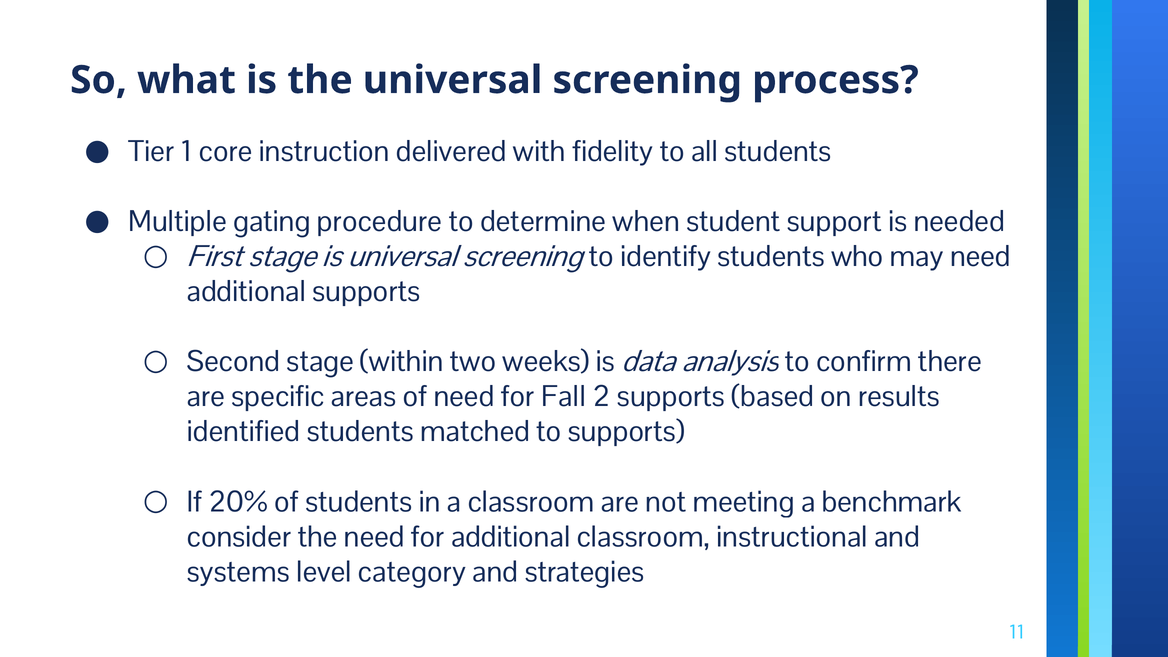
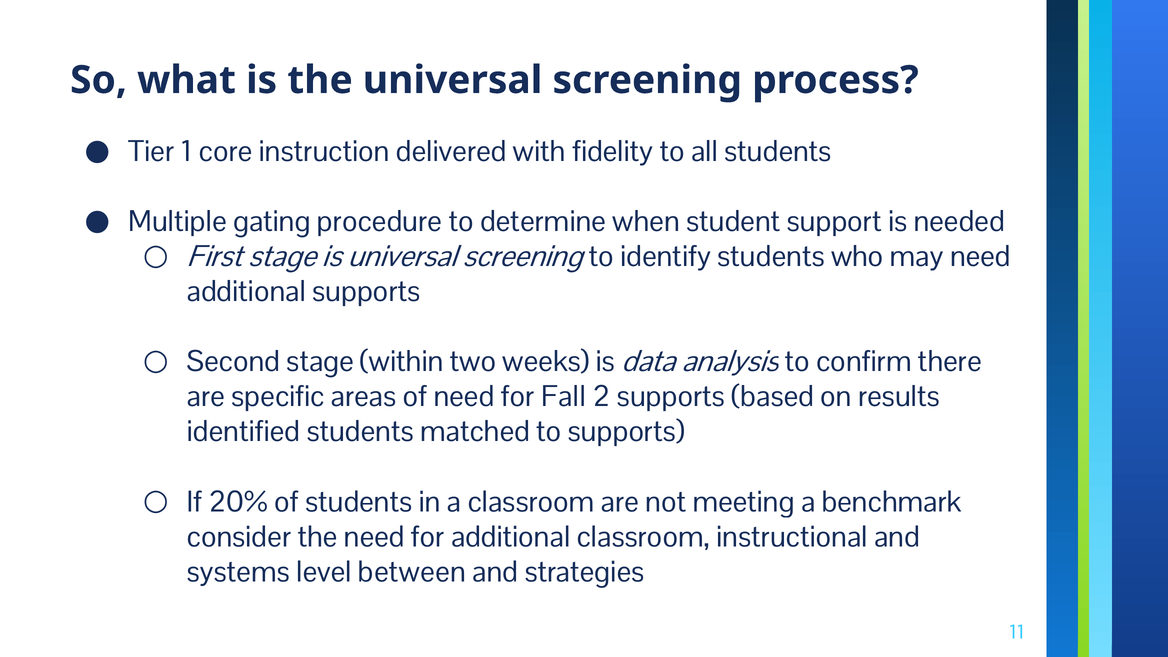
category: category -> between (412, 572)
